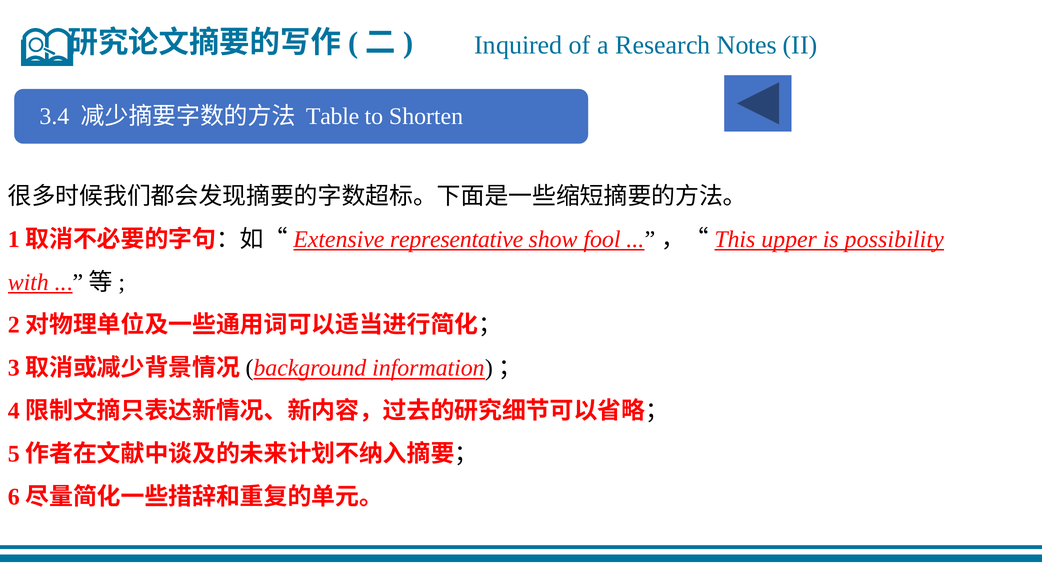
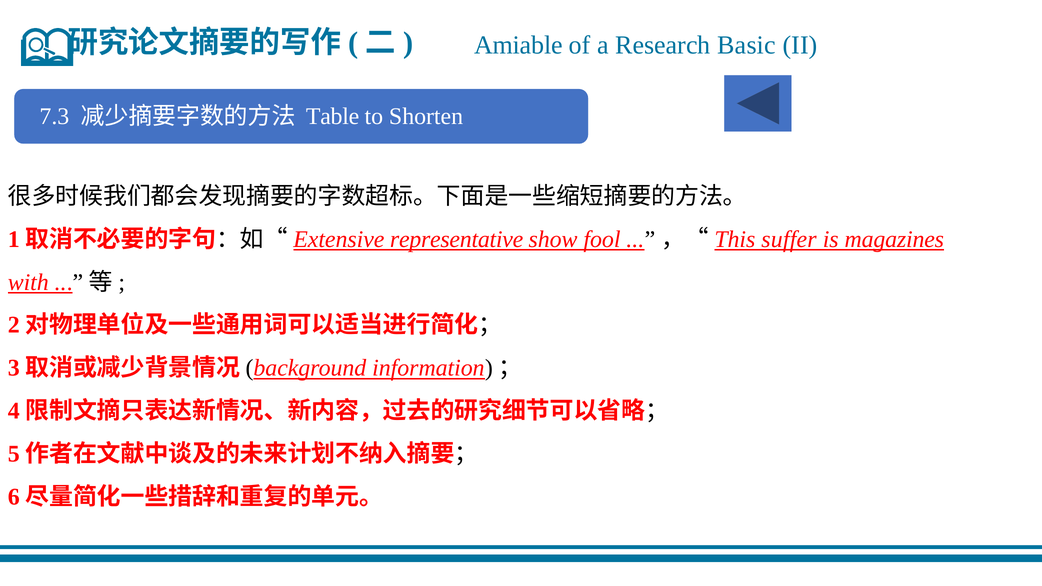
Inquired: Inquired -> Amiable (518, 45)
Notes: Notes -> Basic (747, 45)
3.4: 3.4 -> 7.3 (54, 116)
upper: upper -> suffer (789, 239)
possibility: possibility -> magazines (894, 239)
